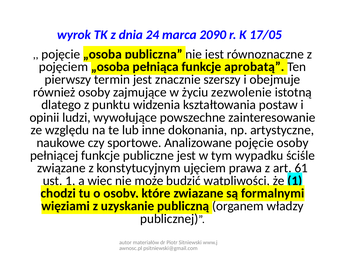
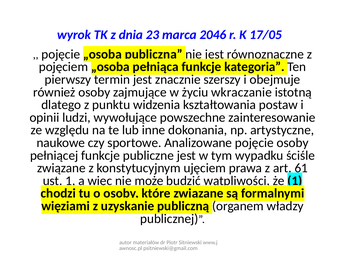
24: 24 -> 23 (152, 35)
2090: 2090 -> 2046 (213, 35)
aprobatą: aprobatą -> kategoria (254, 67)
zezwolenie: zezwolenie -> wkraczanie (242, 92)
